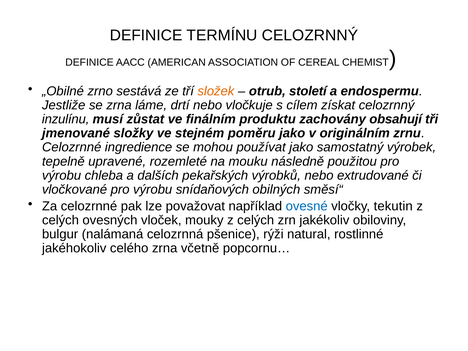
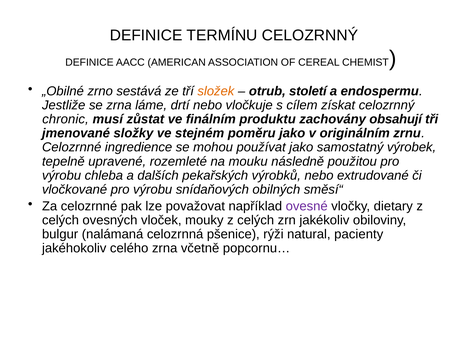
inzulínu: inzulínu -> chronic (65, 119)
ovesné colour: blue -> purple (307, 206)
tekutin: tekutin -> dietary (393, 206)
rostlinné: rostlinné -> pacienty (359, 234)
